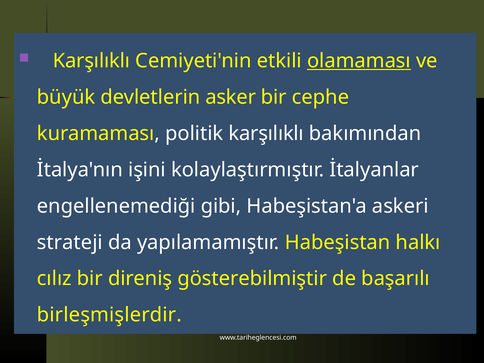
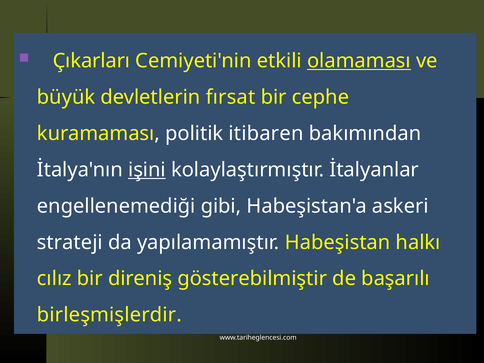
Karşılıklı: Karşılıklı -> Çıkarları (91, 61)
asker: asker -> fırsat (231, 97)
politik karşılıklı: karşılıklı -> itibaren (266, 133)
işini underline: none -> present (147, 170)
